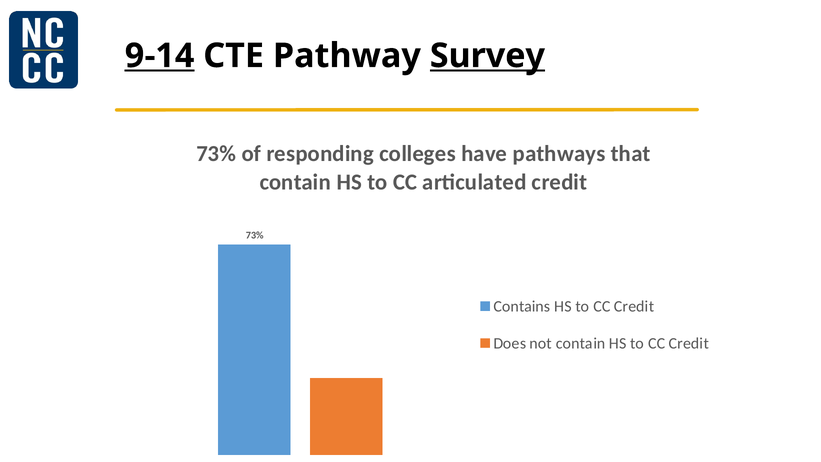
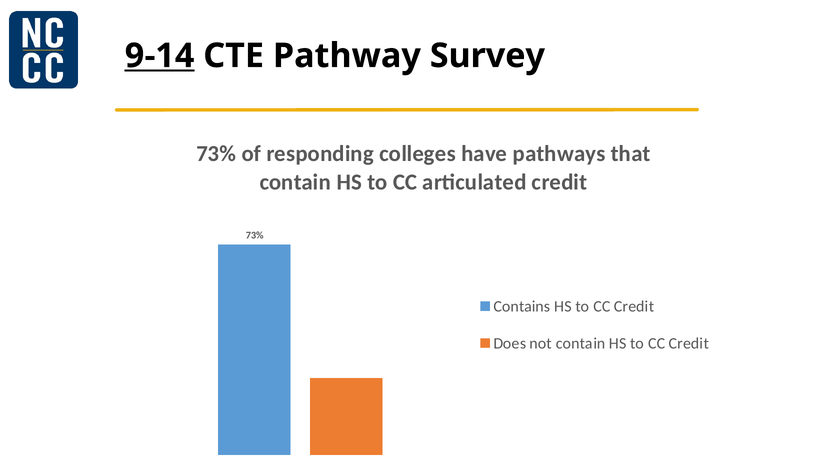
Survey underline: present -> none (487, 56)
